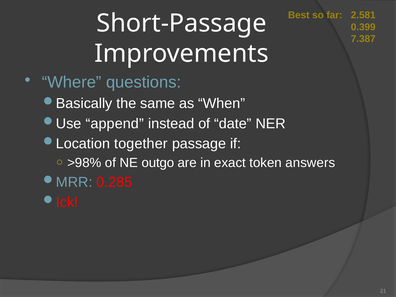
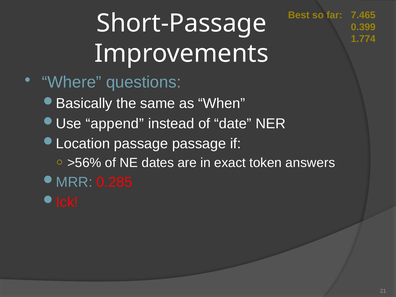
2.581: 2.581 -> 7.465 (363, 15)
7.387: 7.387 -> 1.774 (363, 39)
together: together -> passage (141, 144)
>98%: >98% -> >56% (84, 163)
outgo: outgo -> dates (158, 163)
